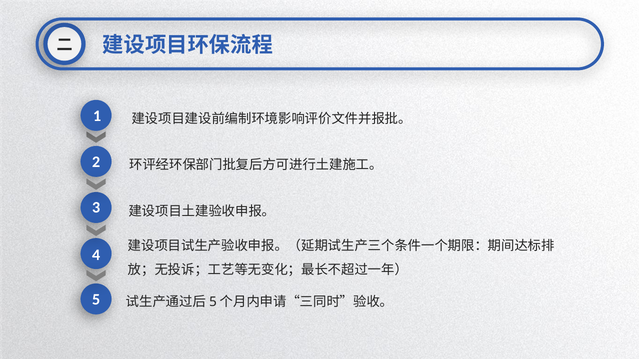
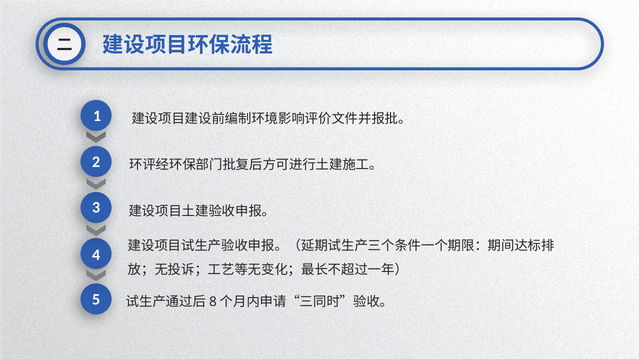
5: 5 -> 8 (213, 302)
